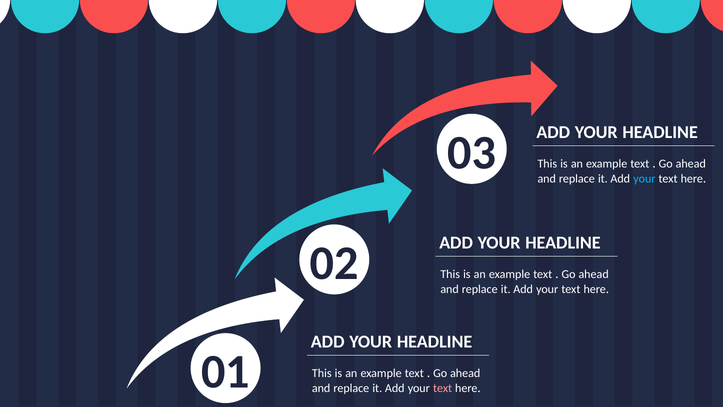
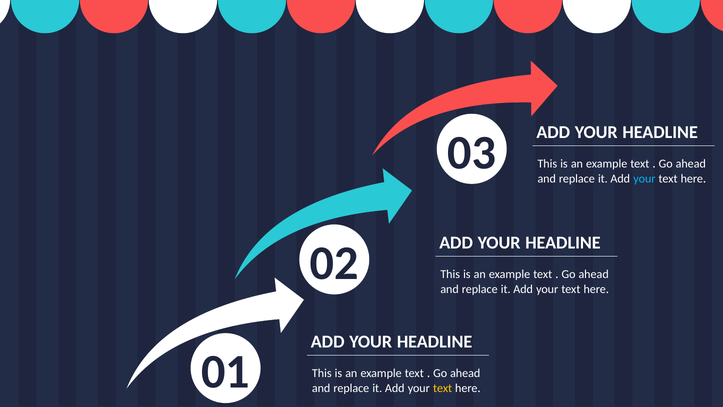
text colour: pink -> yellow (443, 388)
